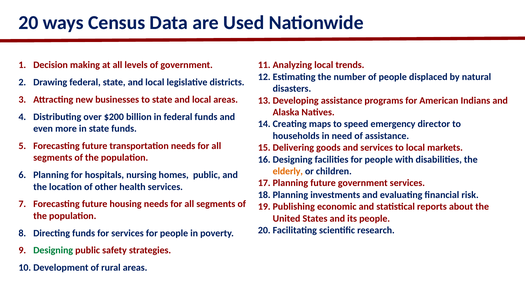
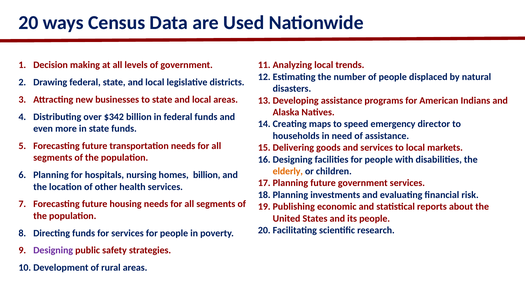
$200: $200 -> $342 (114, 117)
homes public: public -> billion (207, 175)
Designing colour: green -> purple (53, 251)
